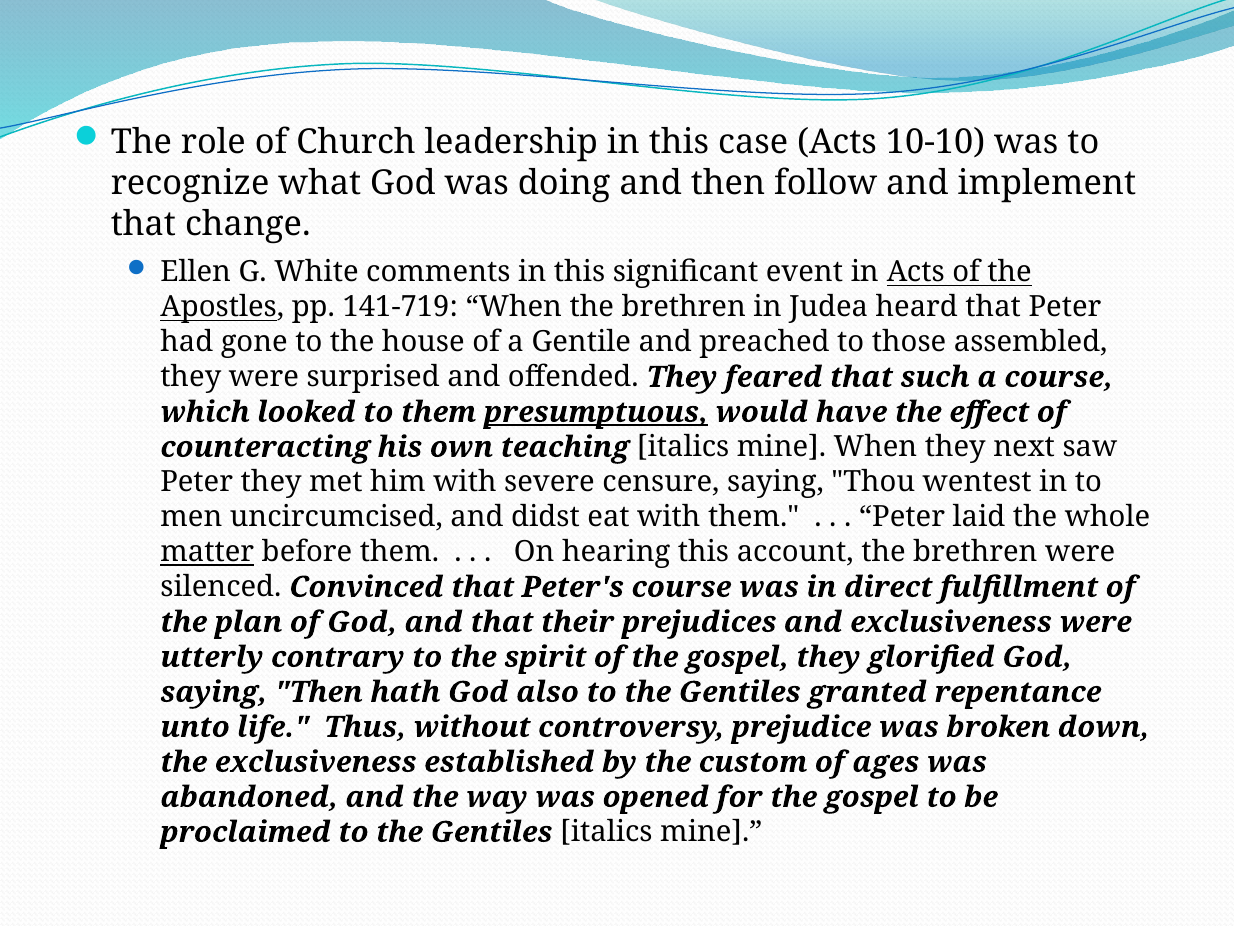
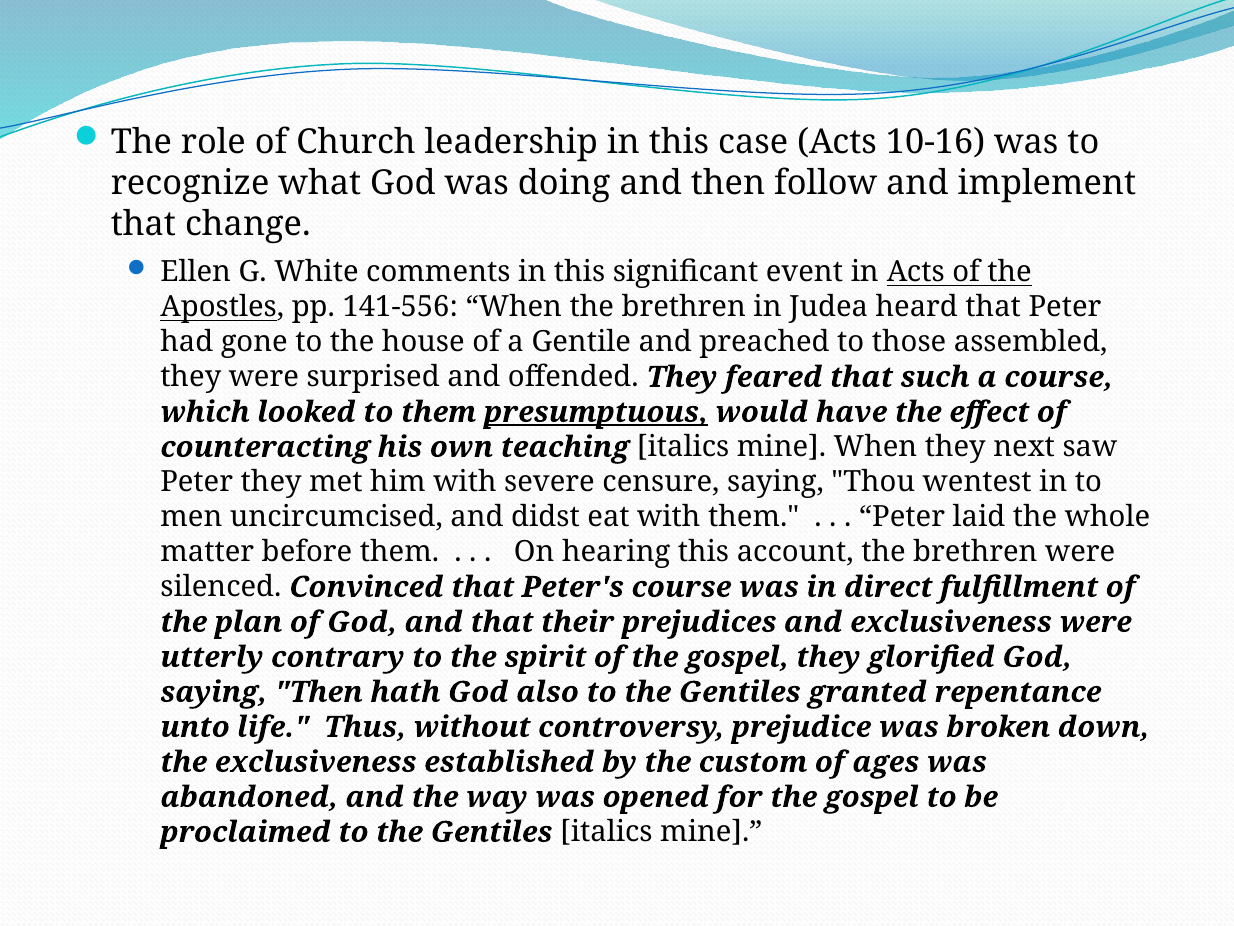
10-10: 10-10 -> 10-16 (936, 142)
141-719: 141-719 -> 141-556 (400, 307)
matter underline: present -> none (207, 552)
